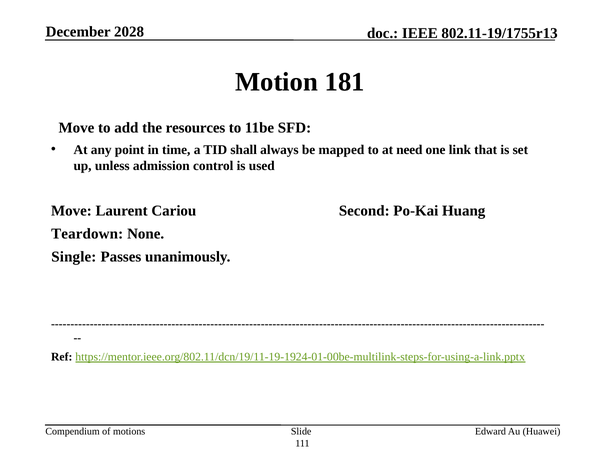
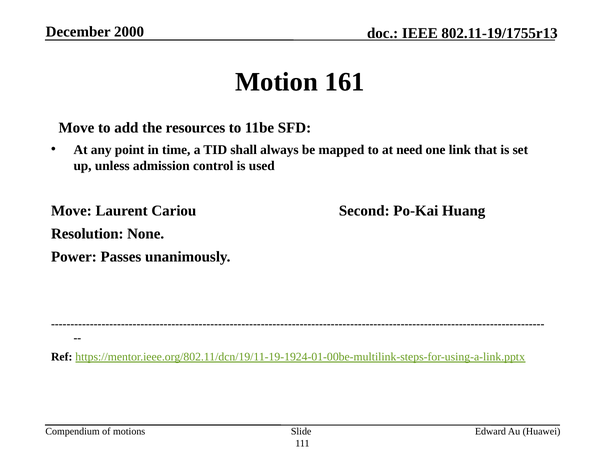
2028: 2028 -> 2000 (129, 32)
181: 181 -> 161 (345, 82)
Teardown: Teardown -> Resolution (87, 234)
Single: Single -> Power (74, 257)
